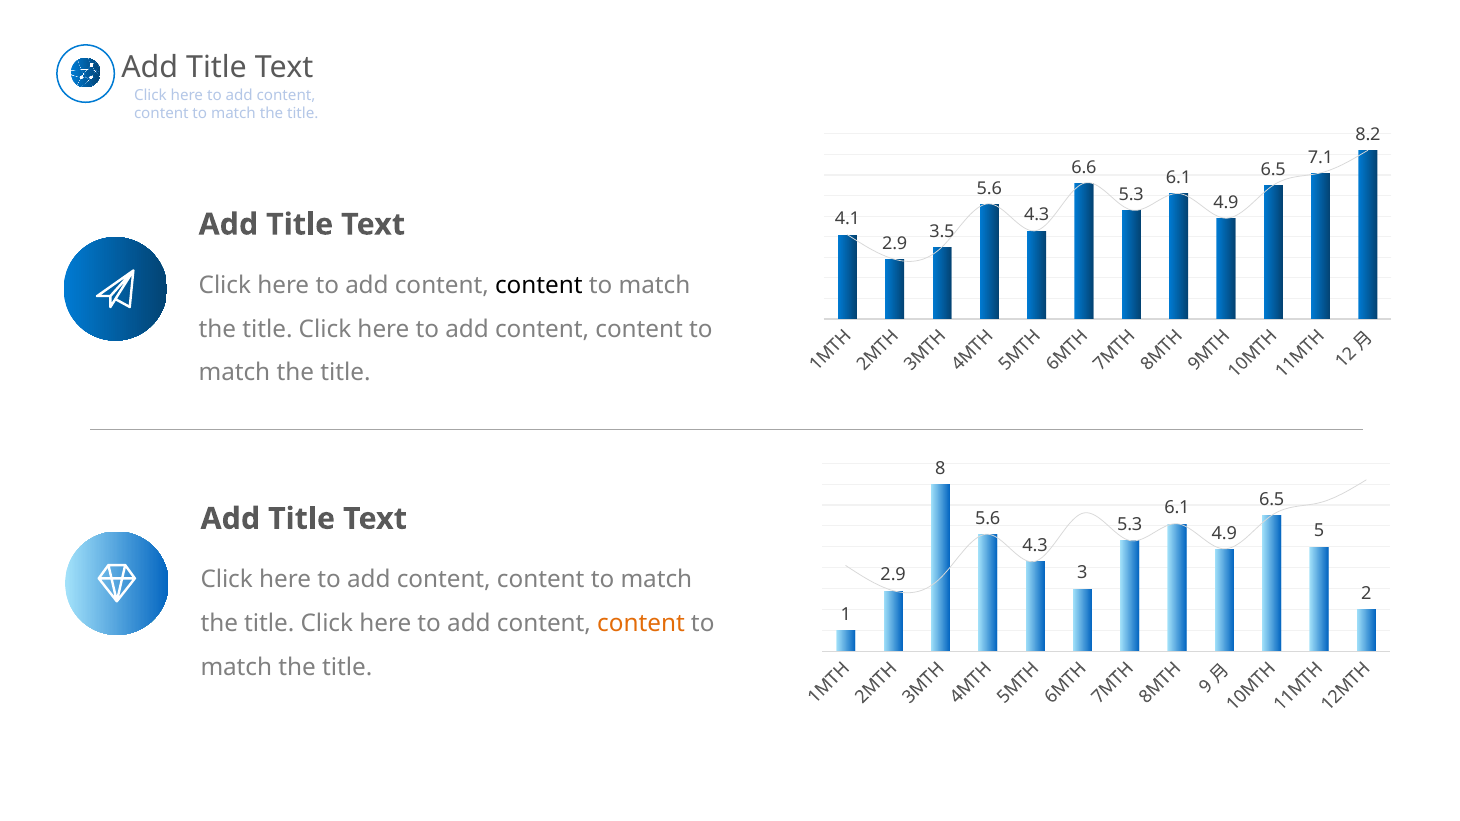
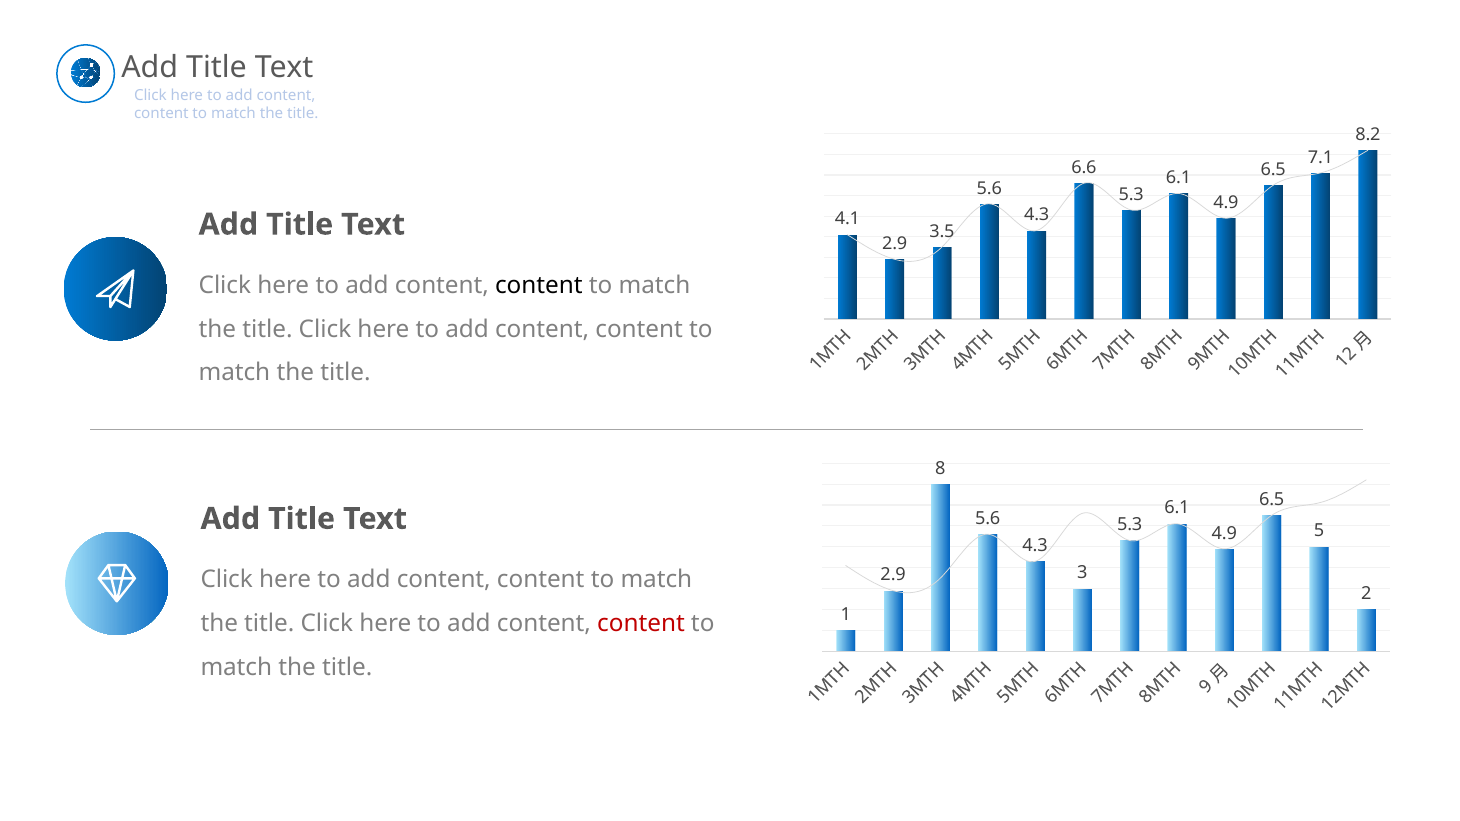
content colour: orange -> red (641, 623)
